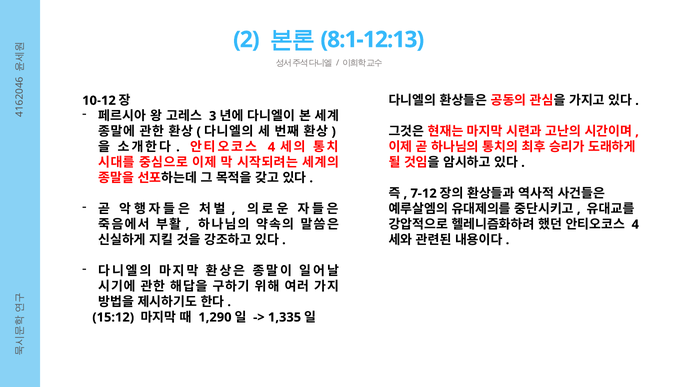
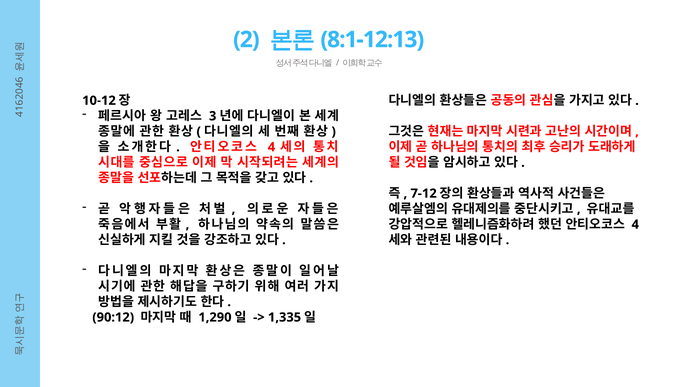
15:12: 15:12 -> 90:12 (113, 317)
